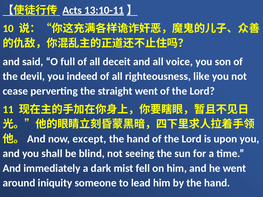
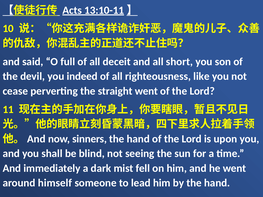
voice: voice -> short (179, 62)
except: except -> sinners (90, 139)
iniquity: iniquity -> himself (55, 183)
